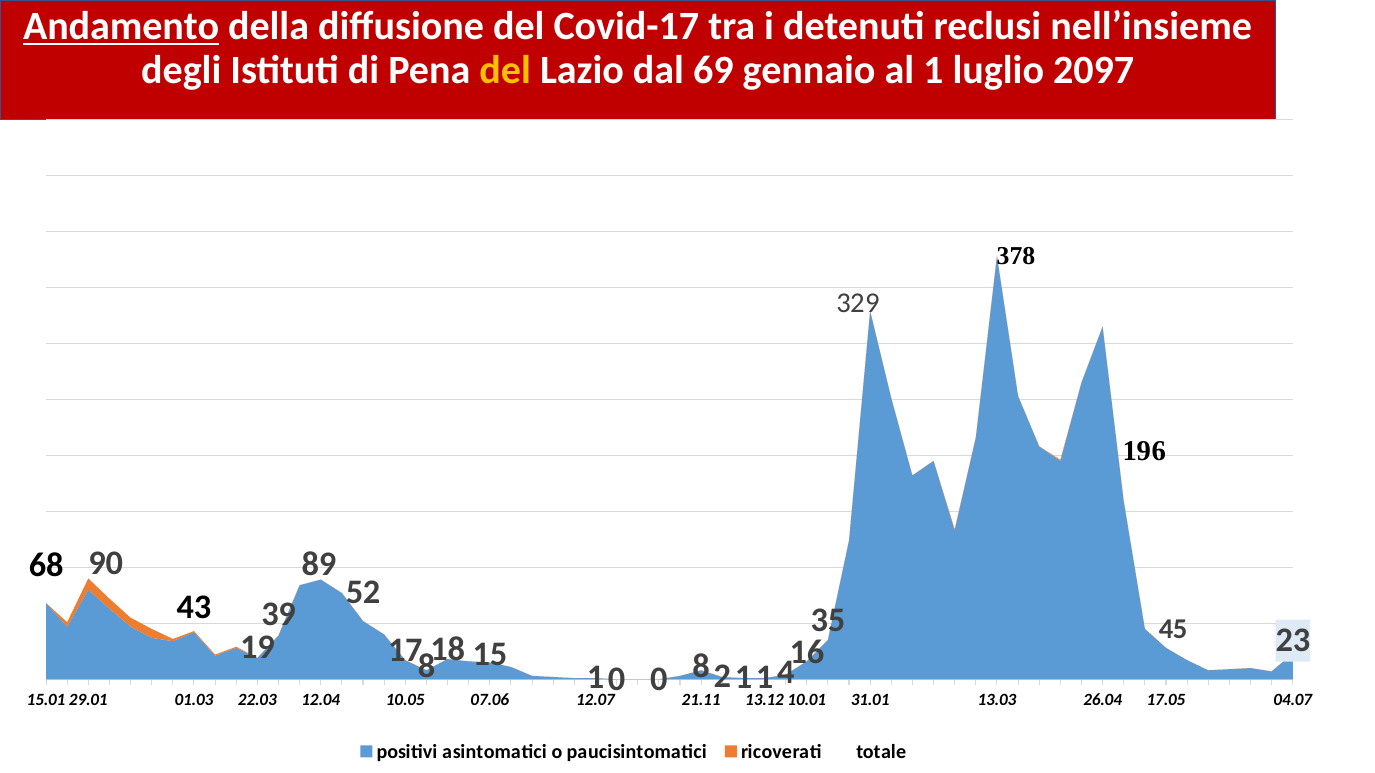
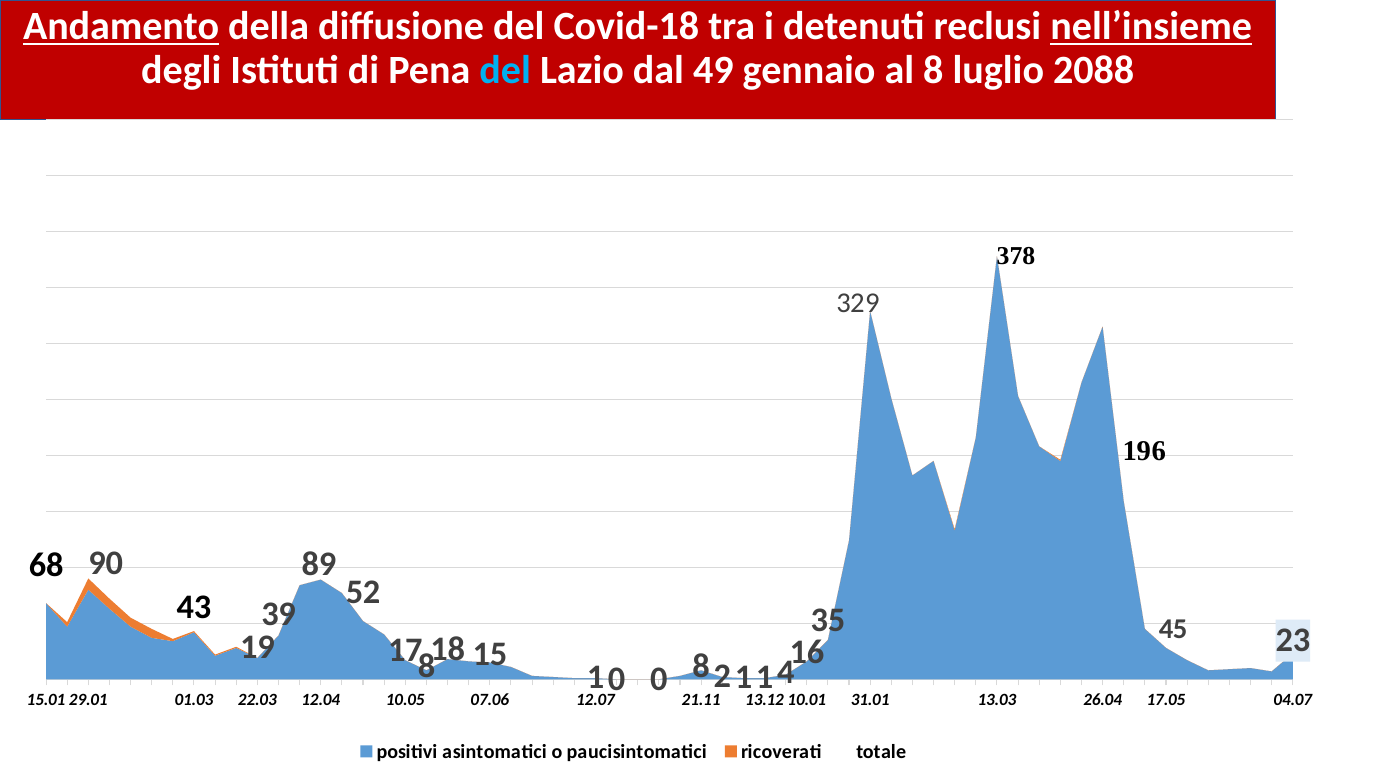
Covid-17: Covid-17 -> Covid-18 (626, 27)
nell’insieme underline: none -> present (1151, 27)
del colour: yellow -> light blue (505, 70)
69: 69 -> 49 (713, 70)
al 1: 1 -> 8 (933, 70)
2097: 2097 -> 2088 (1094, 70)
